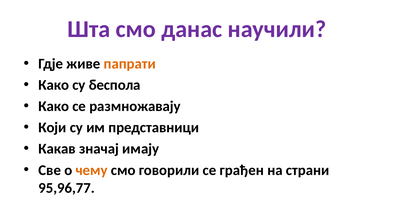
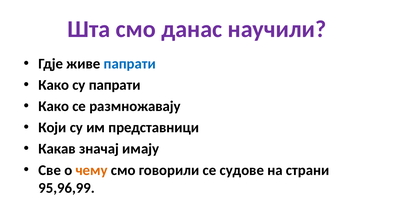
папрати colour: orange -> blue (130, 64)
су беспола: беспола -> папрати (115, 85)
грађен: грађен -> судове (242, 170)
95,96,77: 95,96,77 -> 95,96,99 (67, 188)
